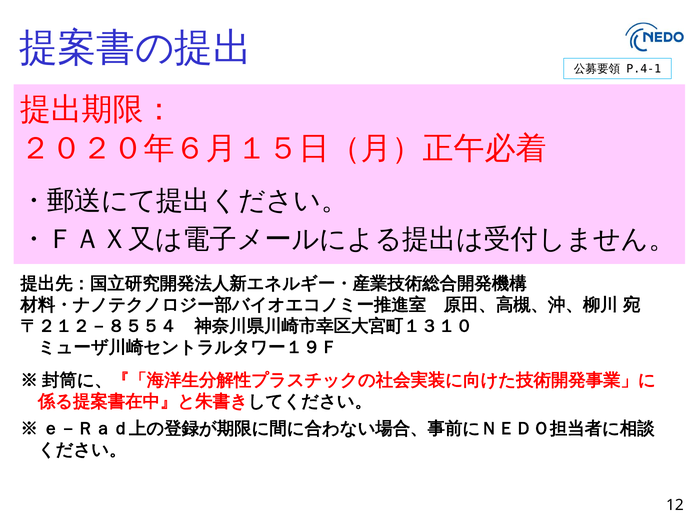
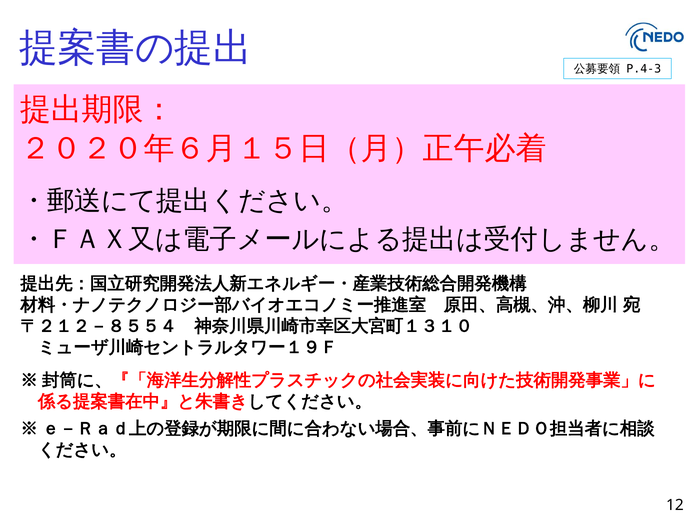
P.4-1: P.4-1 -> P.4-3 (644, 69)
